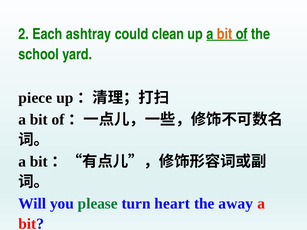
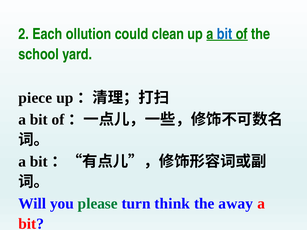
ashtray: ashtray -> ollution (89, 34)
bit colour: orange -> blue (225, 34)
heart: heart -> think (172, 204)
